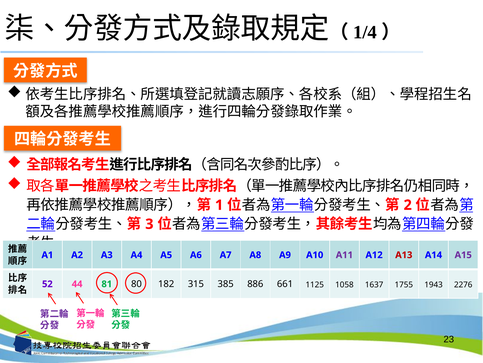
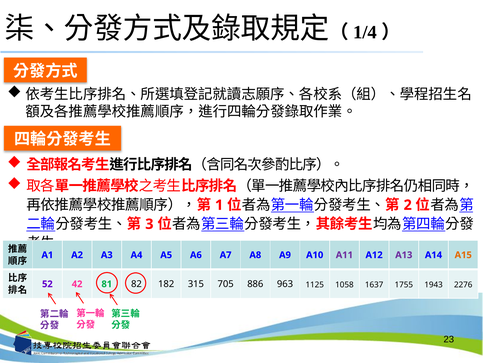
A13 colour: red -> purple (404, 255)
A15 colour: purple -> orange (463, 255)
44: 44 -> 42 (77, 284)
80: 80 -> 82 (137, 284)
385: 385 -> 705 (226, 284)
661: 661 -> 963 (285, 284)
